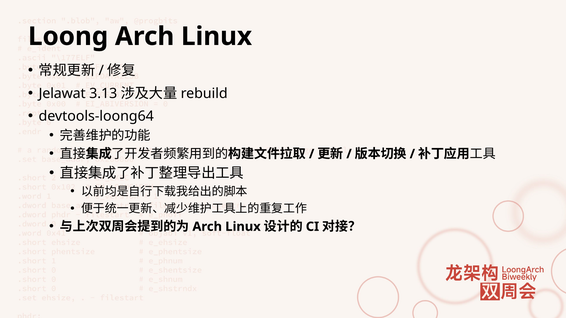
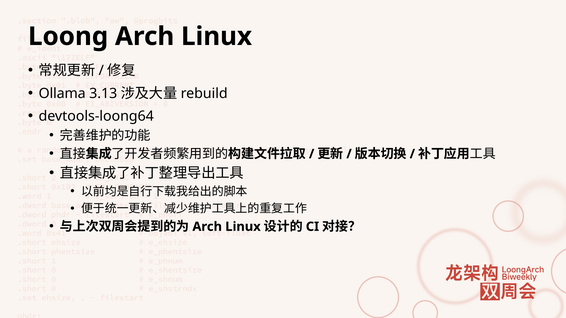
Jelawat: Jelawat -> Ollama (62, 94)
